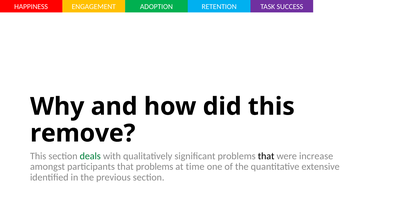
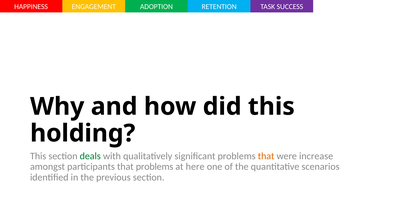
remove: remove -> holding (83, 134)
that colour: black -> orange (266, 156)
time: time -> here (195, 167)
extensive: extensive -> scenarios (321, 167)
